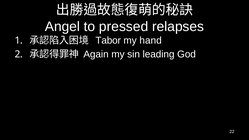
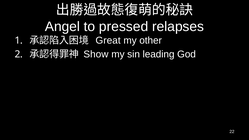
Tabor: Tabor -> Great (108, 40)
hand: hand -> other (151, 40)
Again: Again -> Show (96, 54)
